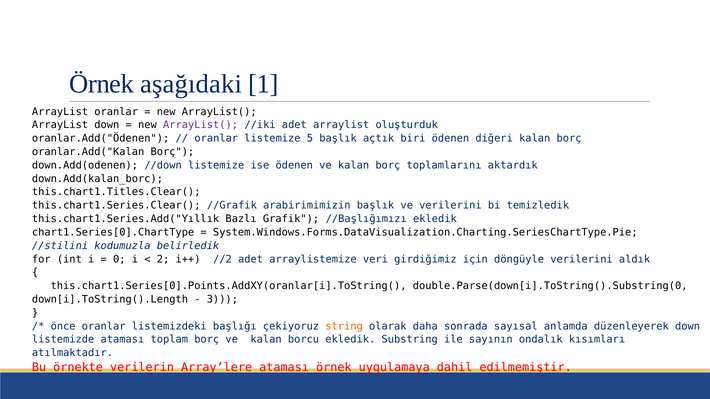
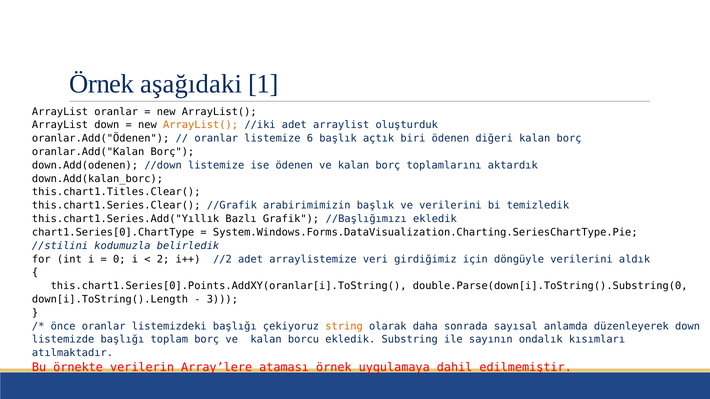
ArrayList( colour: purple -> orange (201, 125)
5: 5 -> 6 (310, 139)
listemizde ataması: ataması -> başlığı (122, 340)
